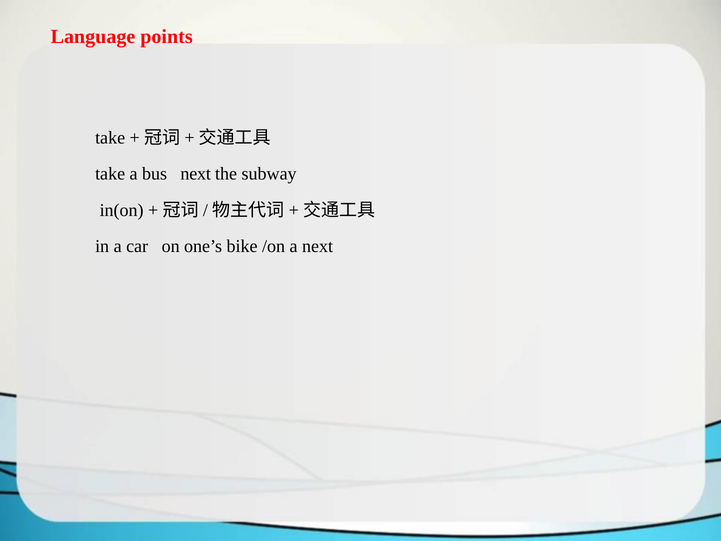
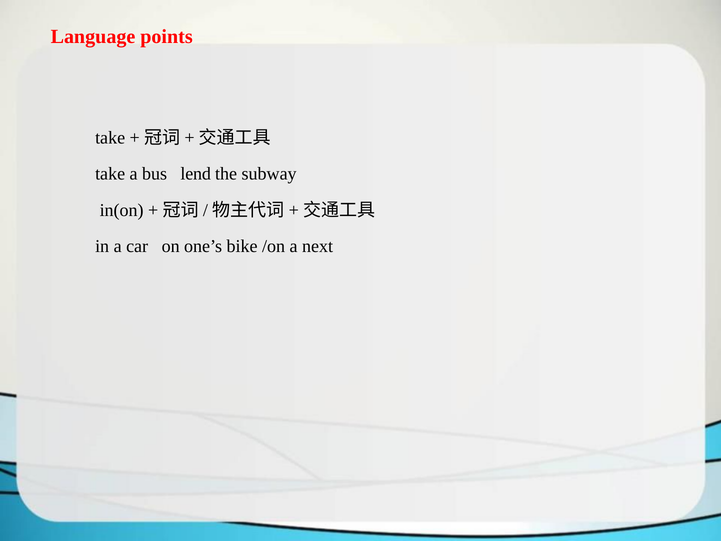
bus next: next -> lend (196, 174)
